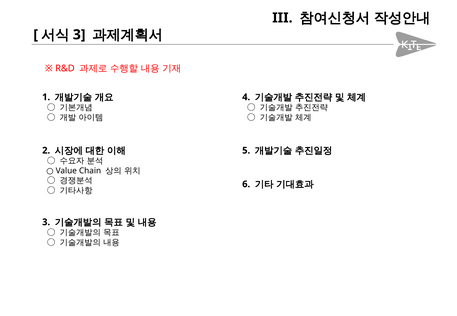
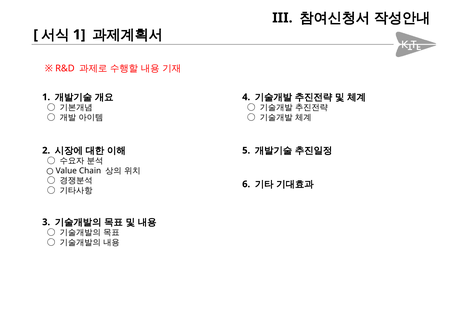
3: 3 -> 1 (79, 35)
